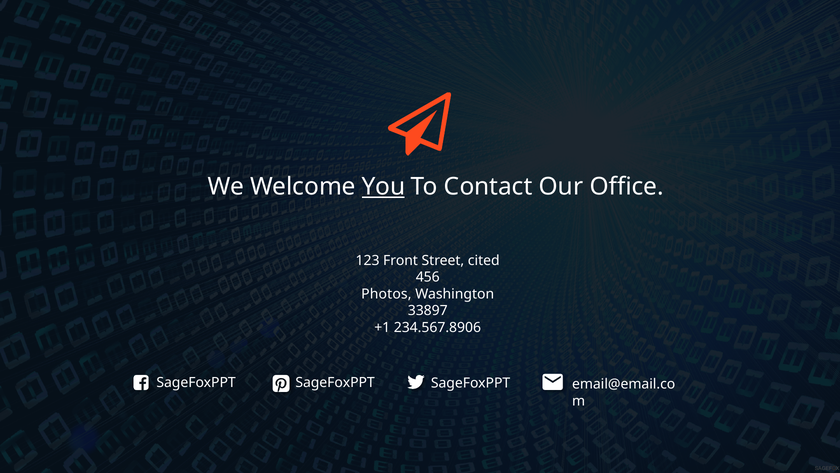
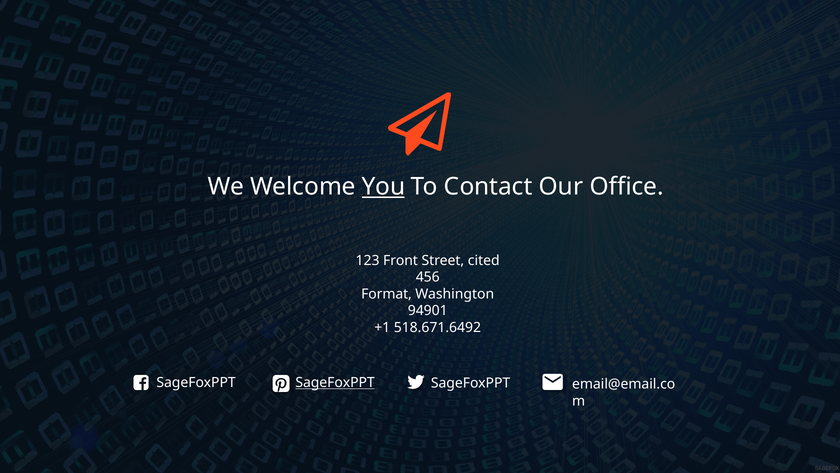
Photos: Photos -> Format (387, 294)
33897: 33897 -> 94901 (428, 310)
234.567.8906: 234.567.8906 -> 518.671.6492 (437, 327)
SageFoxPPT underline: none -> present (335, 382)
